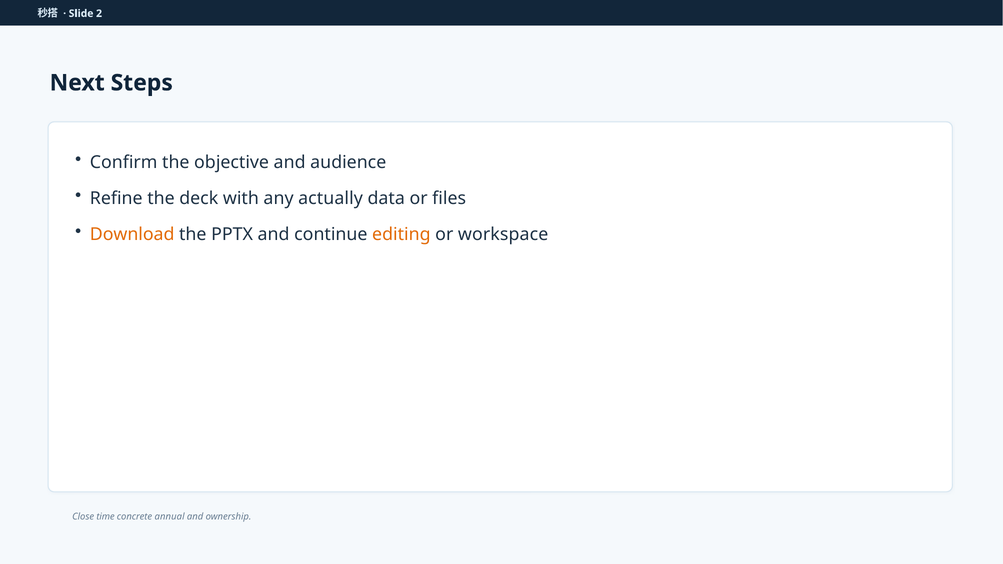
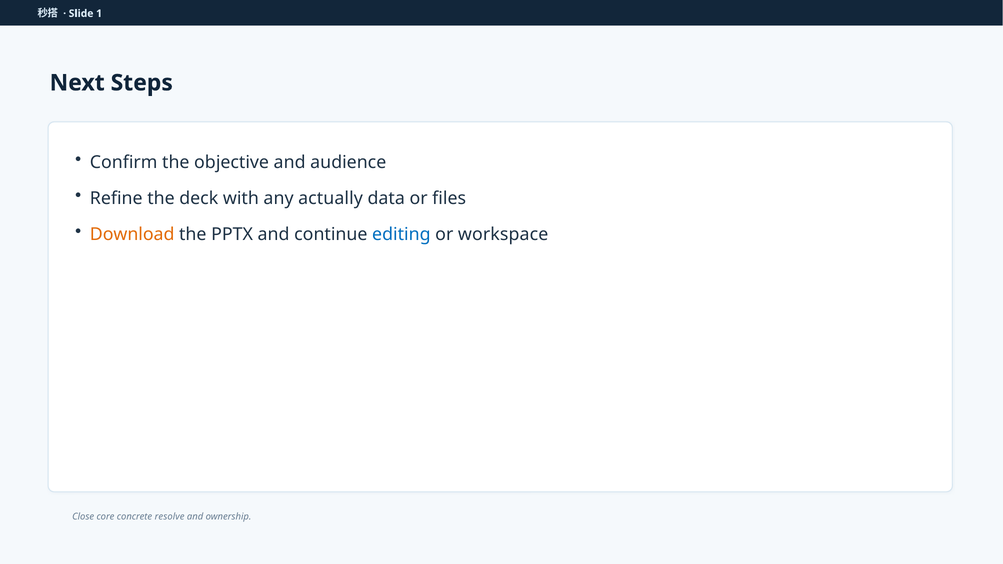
2: 2 -> 1 (99, 13)
editing colour: orange -> blue (401, 234)
time: time -> core (105, 517)
annual: annual -> resolve (170, 517)
